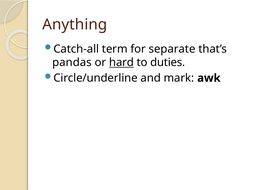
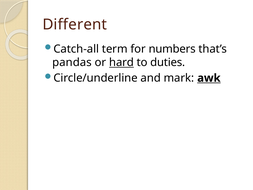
Anything: Anything -> Different (75, 24)
separate: separate -> numbers (172, 49)
awk underline: none -> present (209, 78)
